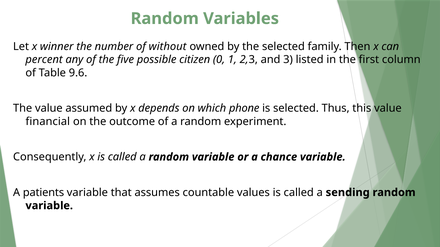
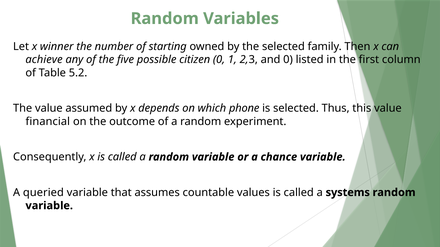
without: without -> starting (168, 47)
percent: percent -> achieve (44, 60)
and 3: 3 -> 0 (288, 60)
9.6: 9.6 -> 5.2 (78, 73)
patients: patients -> queried (43, 193)
sending: sending -> systems (348, 193)
